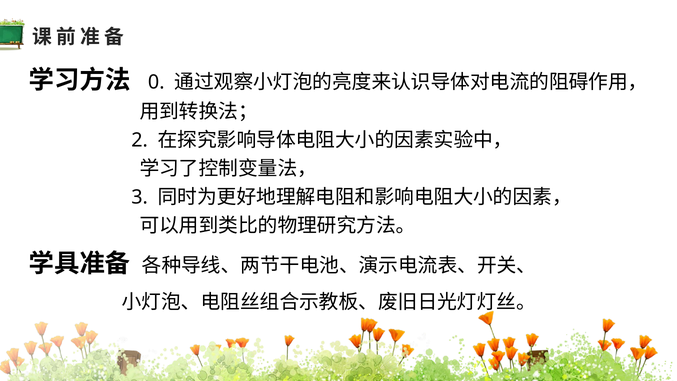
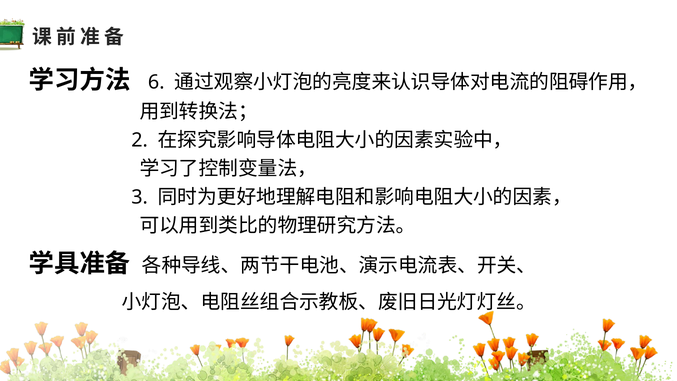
0: 0 -> 6 (156, 82)
